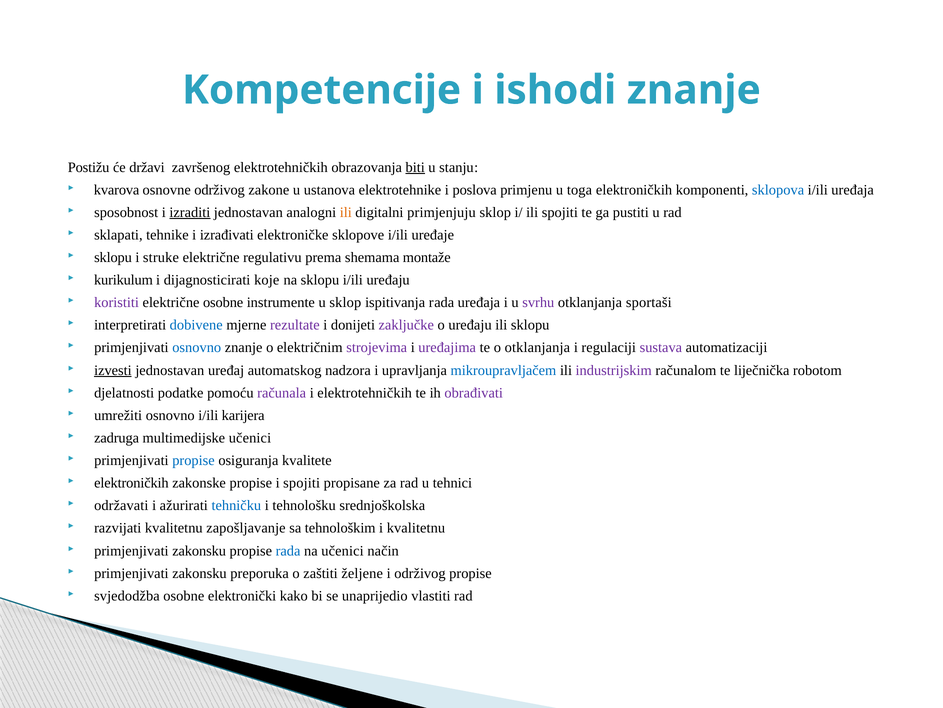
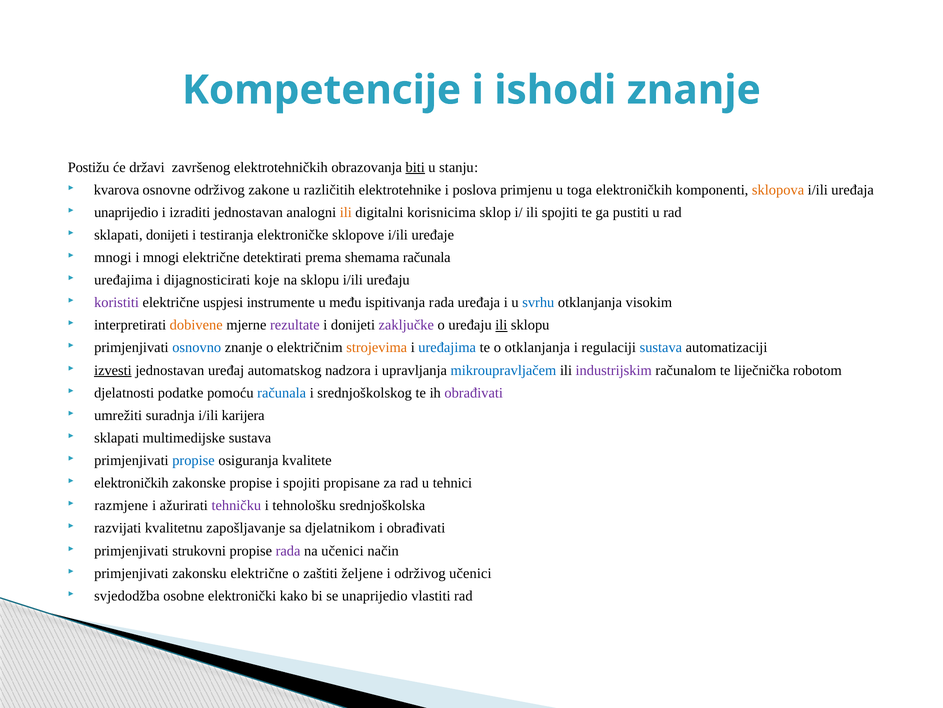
ustanova: ustanova -> različitih (329, 190)
sklopova colour: blue -> orange (778, 190)
sposobnost: sposobnost -> unaprijedio (126, 212)
izraditi underline: present -> none (190, 212)
primjenjuju: primjenjuju -> korisnicima (442, 212)
sklapati tehnike: tehnike -> donijeti (168, 235)
izrađivati: izrađivati -> testiranja (227, 235)
sklopu: sklopu -> mnogi (113, 257)
i struke: struke -> mnogi (161, 257)
regulativu: regulativu -> detektirati (272, 257)
shemama montaže: montaže -> računala (427, 257)
kurikulum: kurikulum -> uređajima (123, 280)
električne osobne: osobne -> uspjesi (223, 302)
u sklop: sklop -> među (345, 302)
svrhu colour: purple -> blue (538, 302)
sportaši: sportaši -> visokim (649, 302)
dobivene colour: blue -> orange (196, 325)
ili underline: none -> present (501, 325)
strojevima colour: purple -> orange (377, 347)
uređajima colour: purple -> blue (447, 347)
sustava colour: purple -> blue (661, 347)
računala colour: purple -> blue (282, 392)
i elektrotehničkih: elektrotehničkih -> srednjoškolskog (365, 392)
umrežiti osnovno: osnovno -> suradnja (170, 415)
zadruga: zadruga -> sklapati (117, 437)
multimedijske učenici: učenici -> sustava (250, 437)
održavati: održavati -> razmjene (121, 505)
tehničku colour: blue -> purple (236, 505)
tehnološkim: tehnološkim -> djelatnikom (340, 528)
i kvalitetnu: kvalitetnu -> obrađivati (416, 528)
zakonsku: zakonsku -> strukovni (199, 550)
rada colour: blue -> purple (288, 550)
zakonsku preporuka: preporuka -> električne (260, 573)
održivog propise: propise -> učenici (470, 573)
